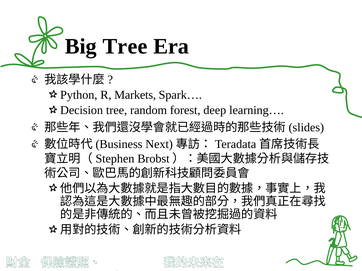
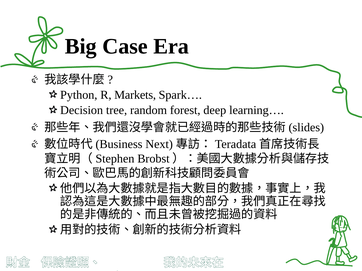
Big Tree: Tree -> Case (125, 46)
